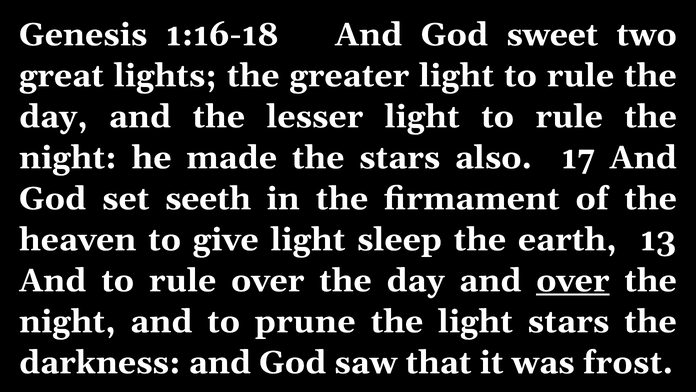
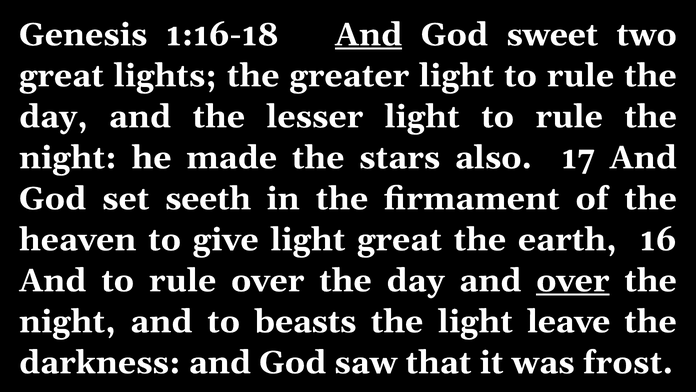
And underline: none -> present (369, 35)
light sleep: sleep -> great (399, 239)
13: 13 -> 16 (658, 239)
prune: prune -> beasts (306, 321)
light stars: stars -> leave (569, 321)
